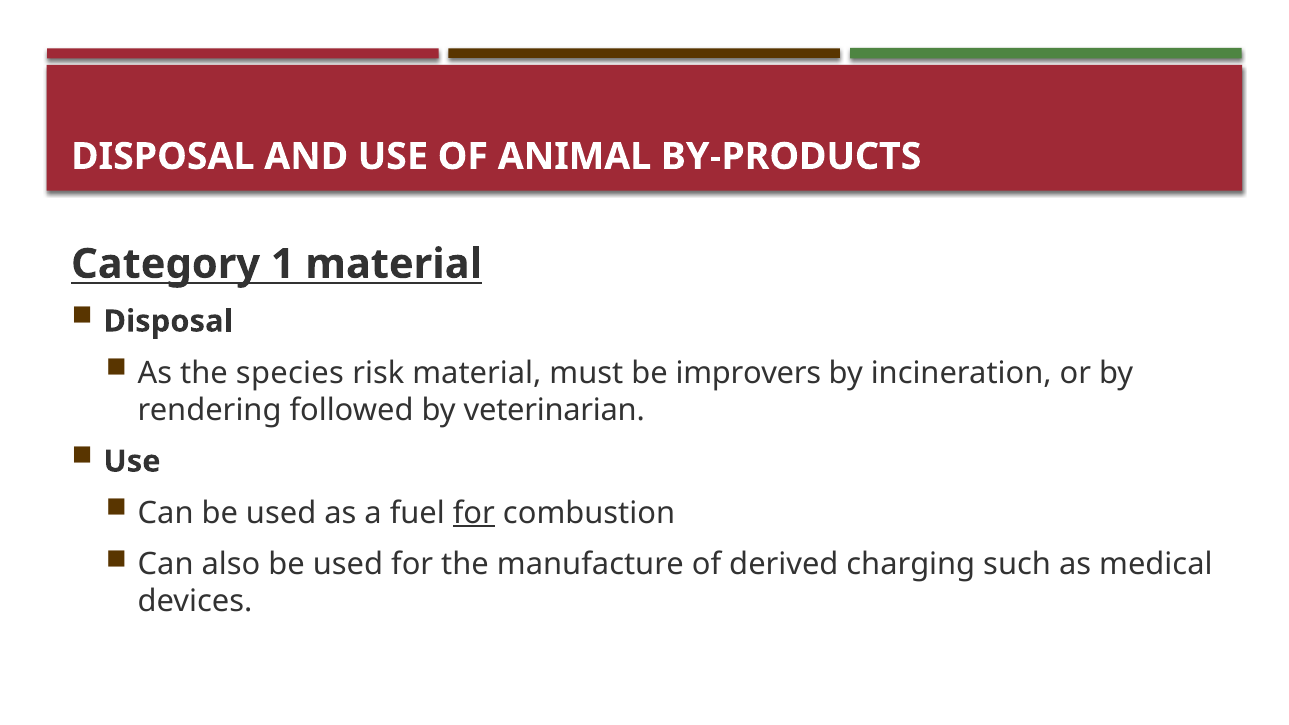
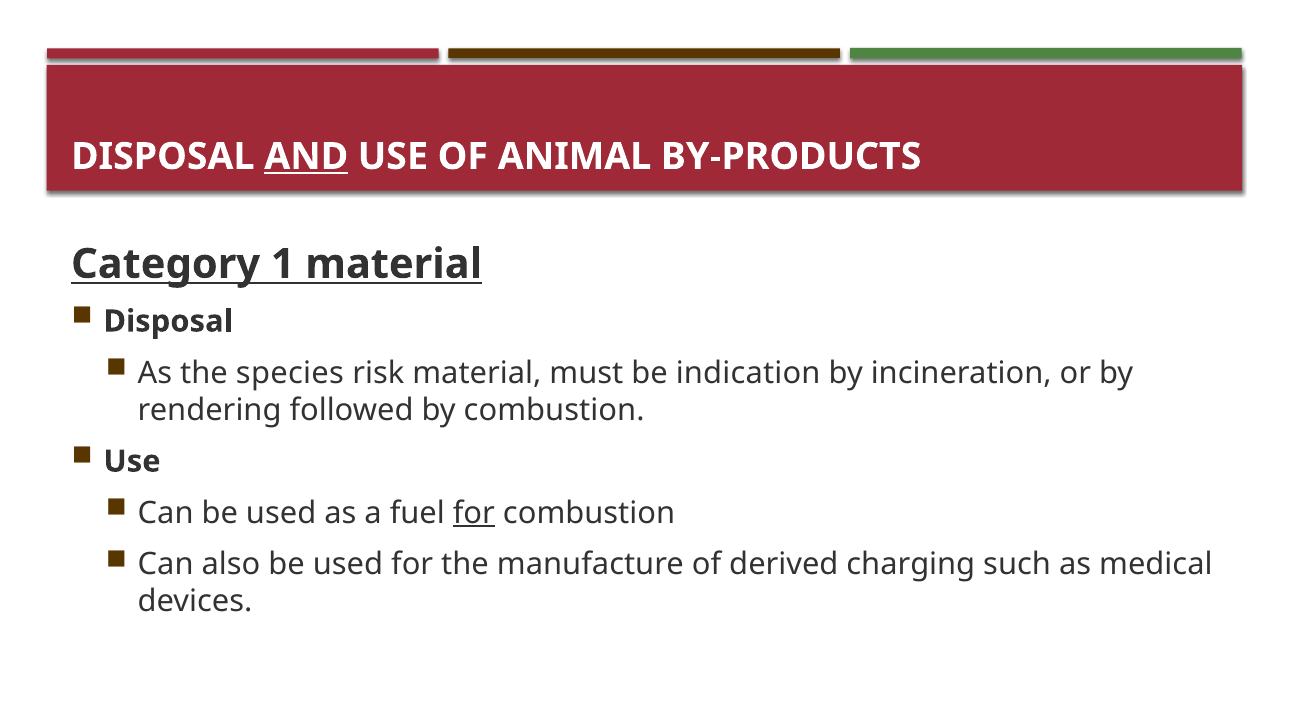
AND underline: none -> present (306, 157)
improvers: improvers -> indication (748, 373)
by veterinarian: veterinarian -> combustion (554, 410)
